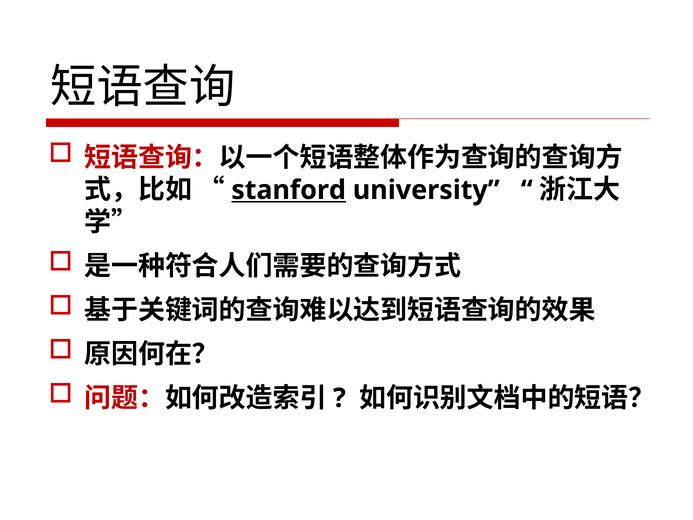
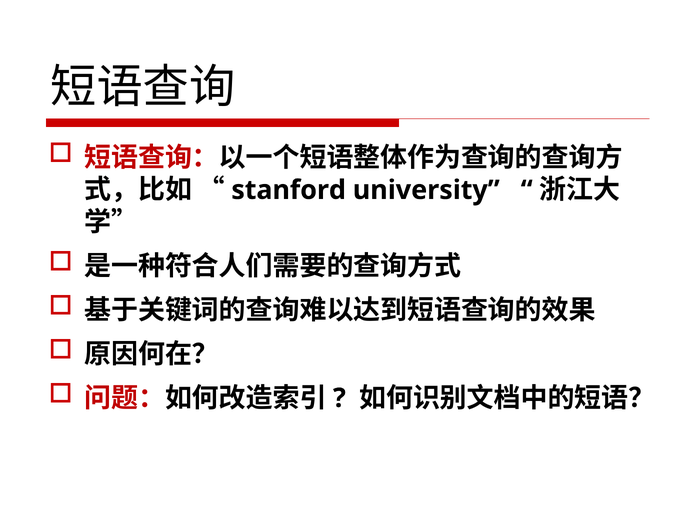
stanford underline: present -> none (289, 190)
